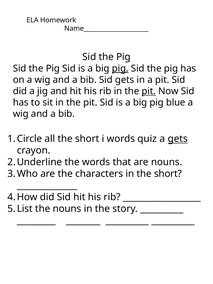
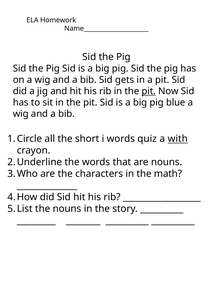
pig underline: present -> none (120, 68)
a gets: gets -> with (178, 139)
in the short: short -> math (168, 174)
